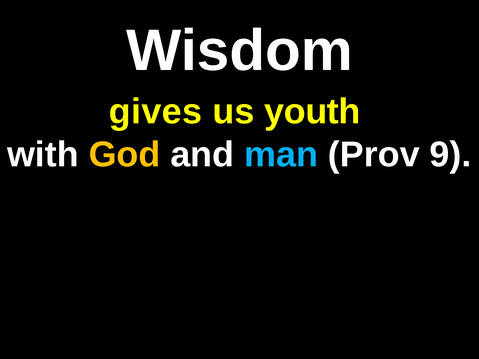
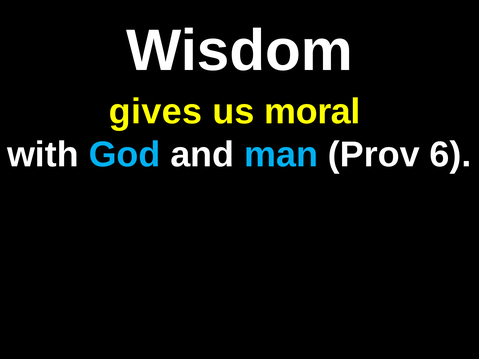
youth: youth -> moral (312, 112)
God colour: yellow -> light blue (125, 155)
9: 9 -> 6 (451, 155)
